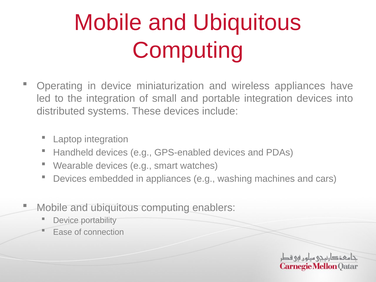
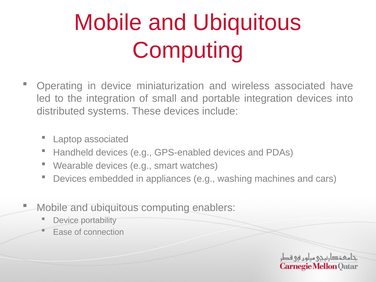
wireless appliances: appliances -> associated (300, 86)
Laptop integration: integration -> associated (106, 139)
